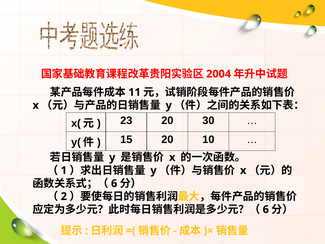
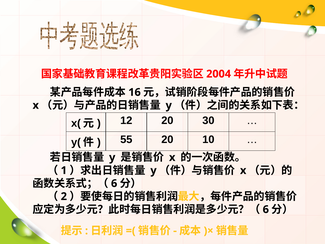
11: 11 -> 16 (135, 92)
23: 23 -> 12 (126, 120)
15: 15 -> 55 (126, 139)
